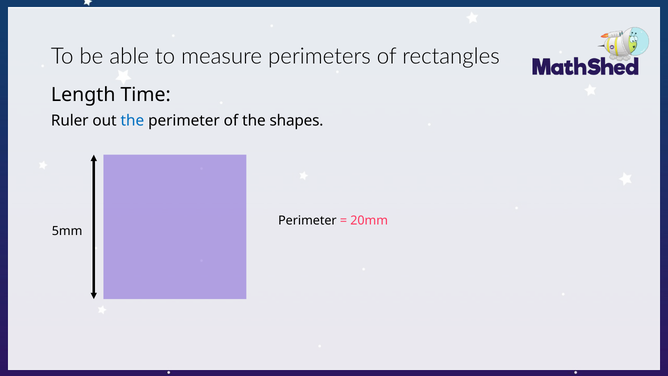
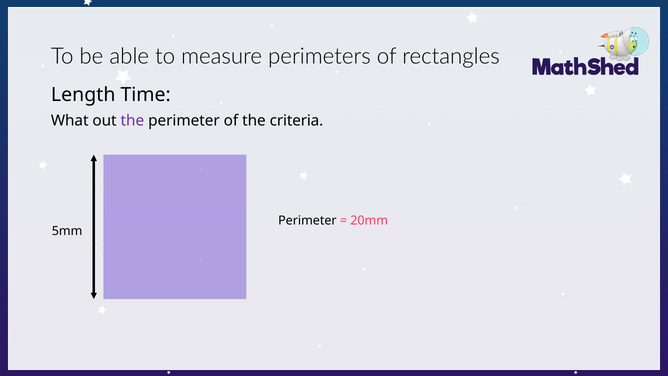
Ruler: Ruler -> What (70, 121)
the colour: blue -> purple (132, 121)
shapes: shapes -> criteria (296, 121)
